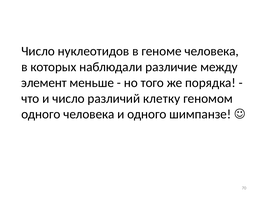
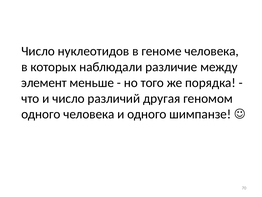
клетку: клетку -> другая (162, 98)
